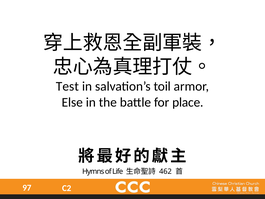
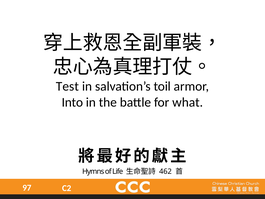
Else: Else -> Into (72, 102)
place: place -> what (188, 102)
